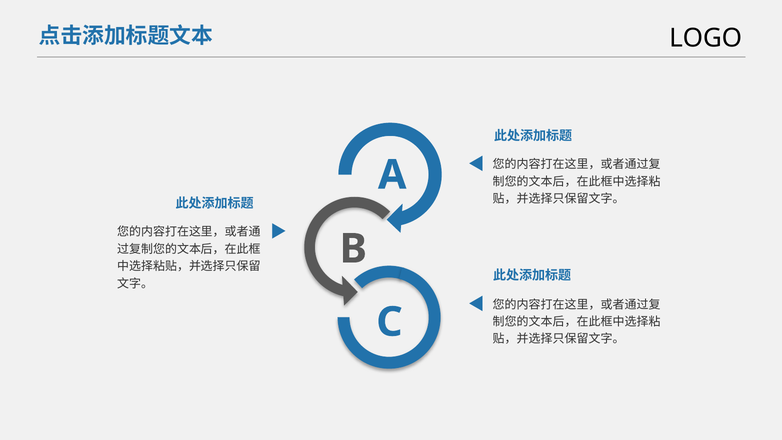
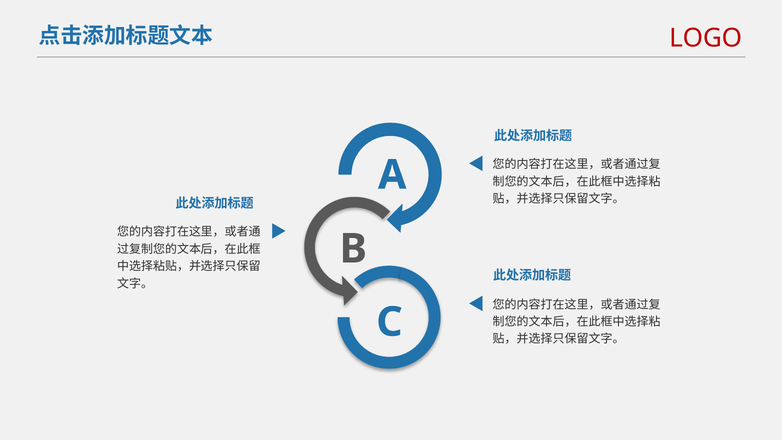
LOGO colour: black -> red (706, 38)
